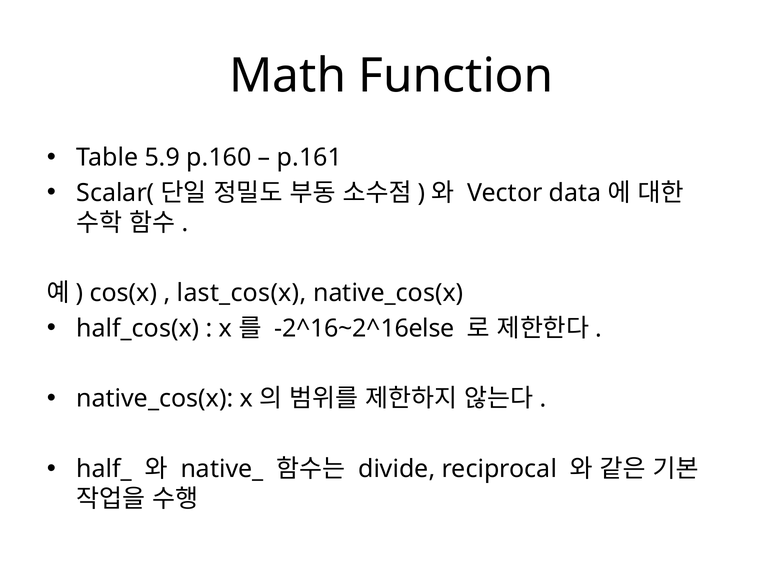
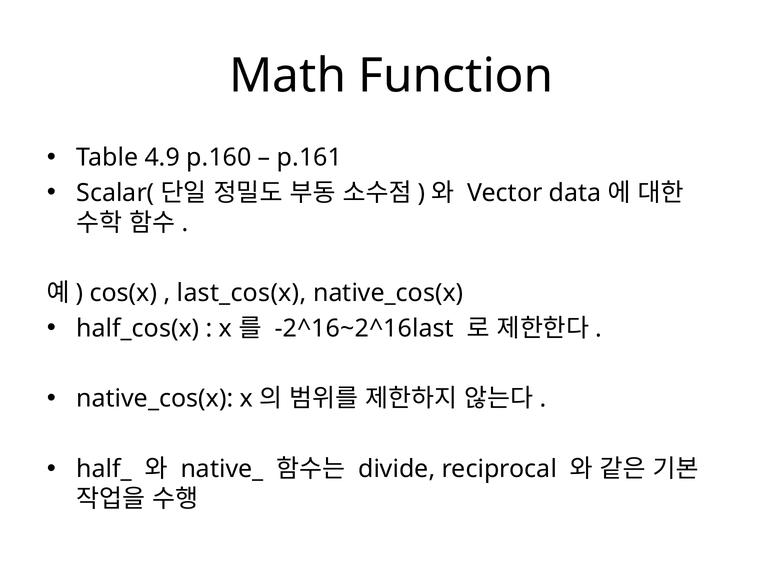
5.9: 5.9 -> 4.9 (162, 158)
-2^16~2^16else: -2^16~2^16else -> -2^16~2^16last (364, 329)
